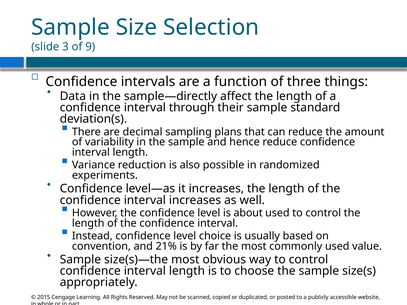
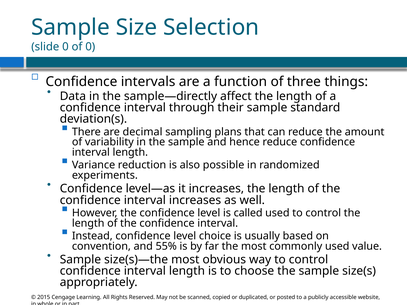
slide 3: 3 -> 0 (65, 47)
of 9: 9 -> 0 (90, 47)
about: about -> called (248, 213)
21%: 21% -> 55% (166, 246)
